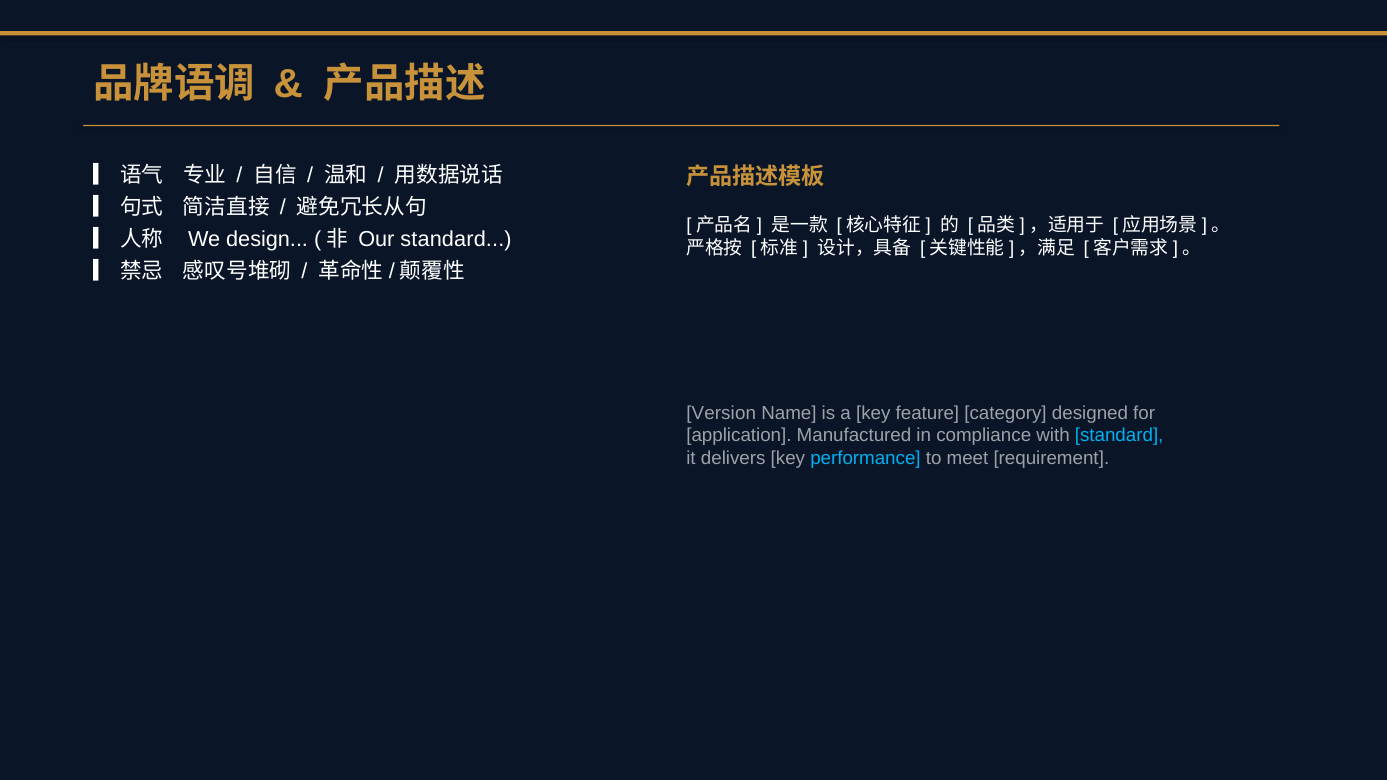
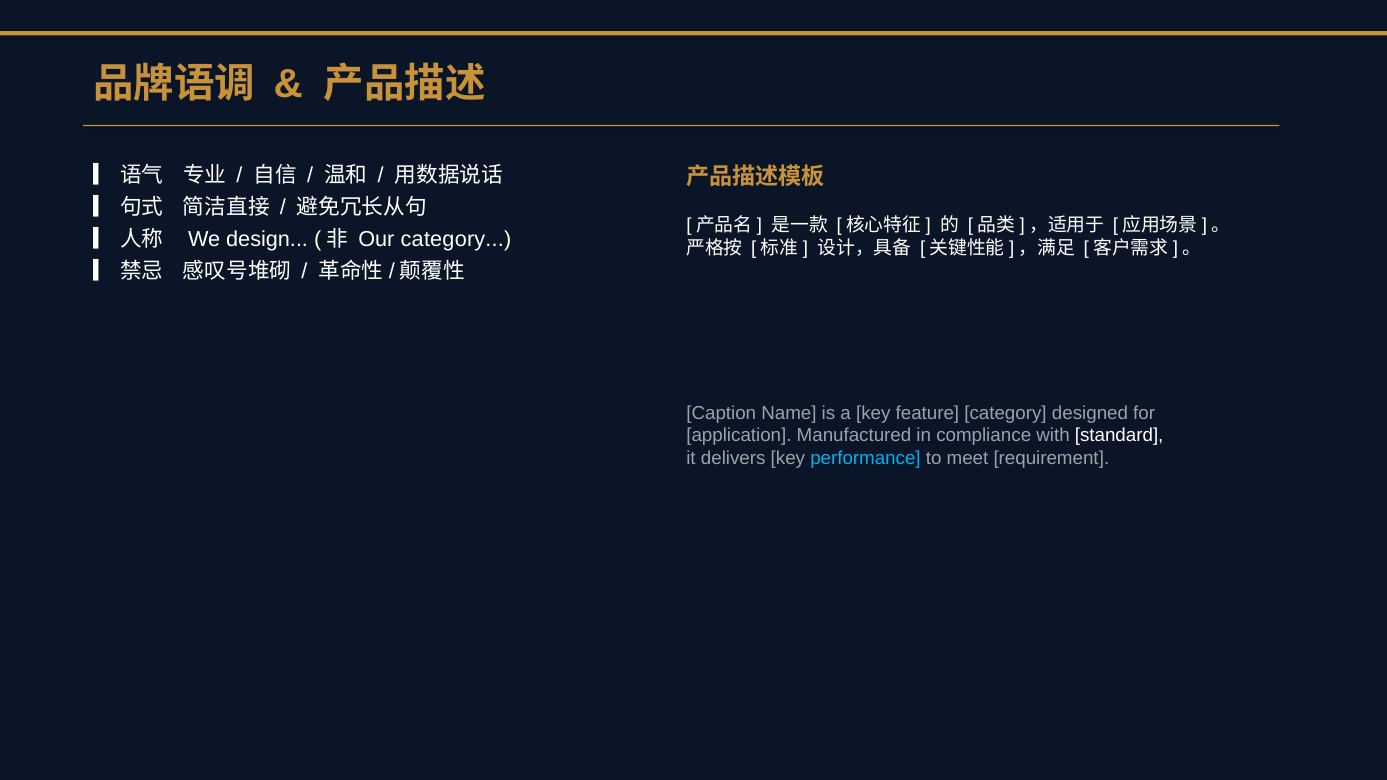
Our standard: standard -> category (456, 239)
Version: Version -> Caption (721, 413)
standard colour: light blue -> white (1119, 436)
